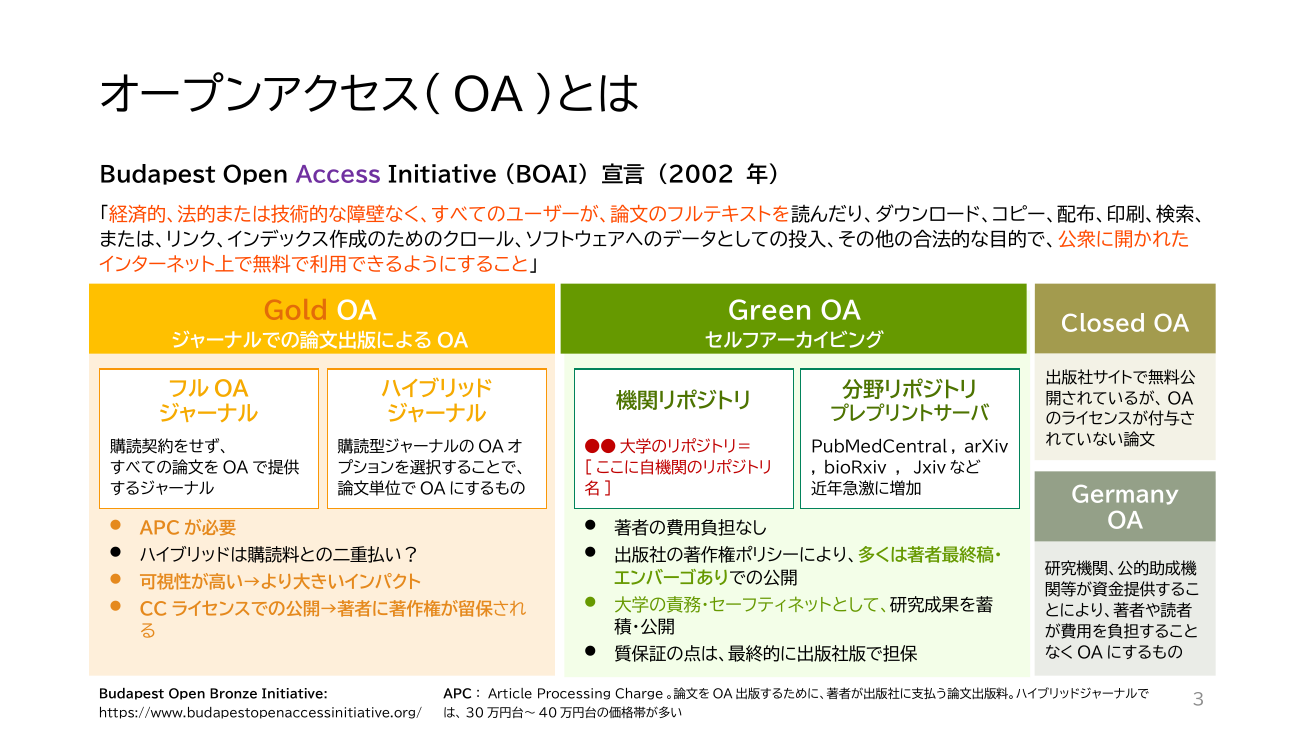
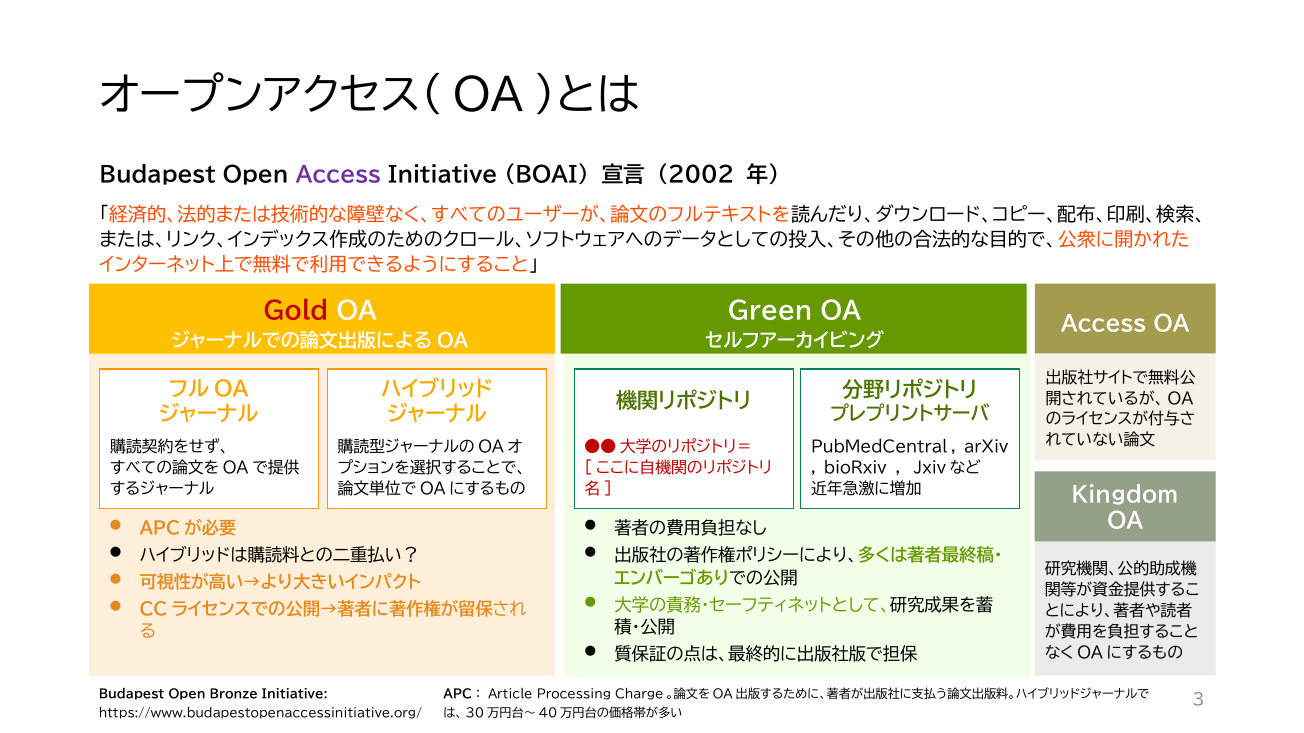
Gold colour: orange -> red (296, 312)
Closed: Closed -> Access (1104, 325)
Germany: Germany -> Kingdom (1125, 495)
